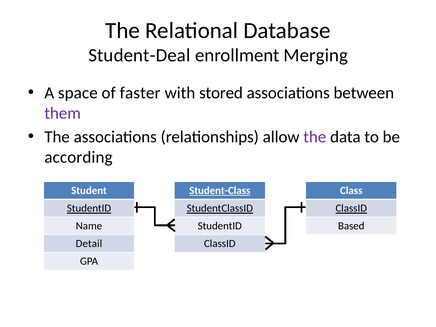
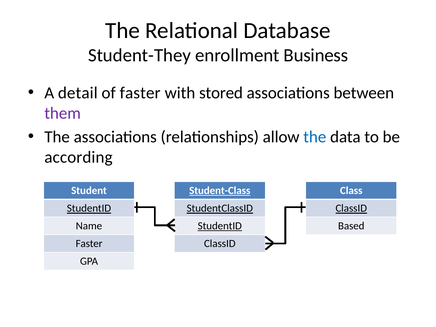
Student-Deal: Student-Deal -> Student-They (139, 55)
Merging: Merging -> Business (316, 55)
space: space -> detail (78, 93)
the colour: purple -> blue (315, 137)
StudentID underline: none -> present (220, 226)
Detail: Detail -> Faster (89, 244)
